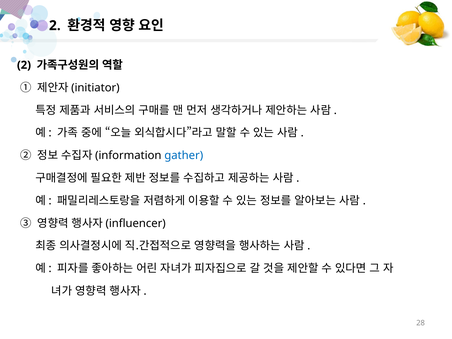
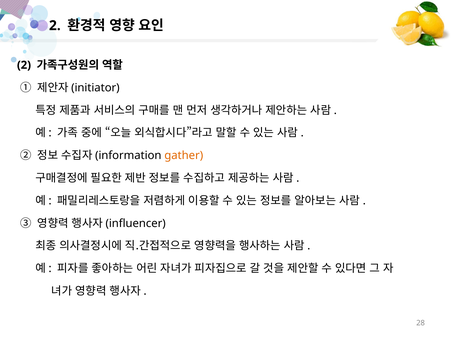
gather colour: blue -> orange (184, 155)
